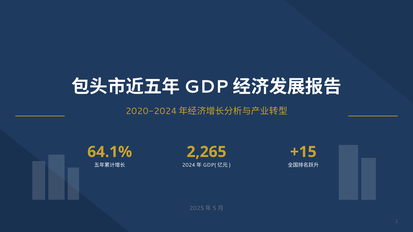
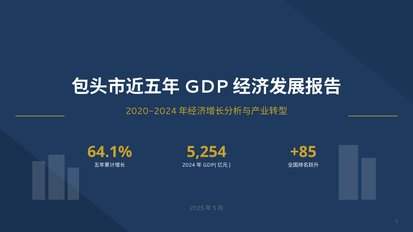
2,265: 2,265 -> 5,254 (206, 152)
+15: +15 -> +85 (303, 152)
